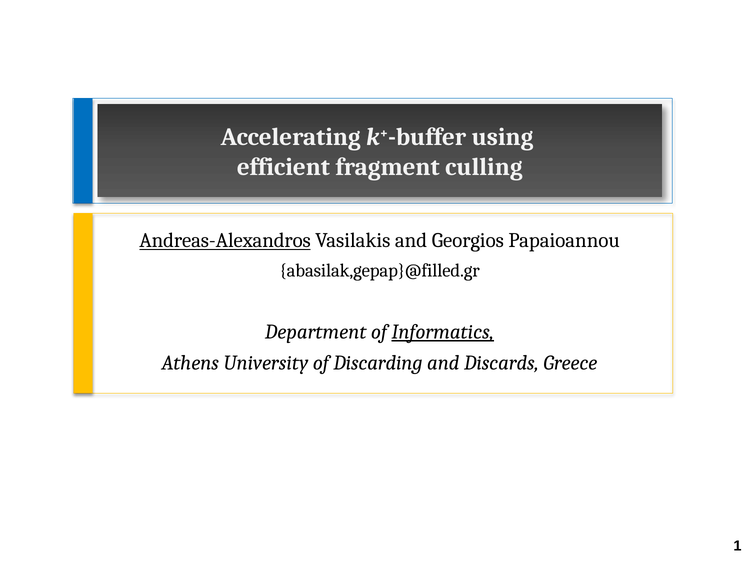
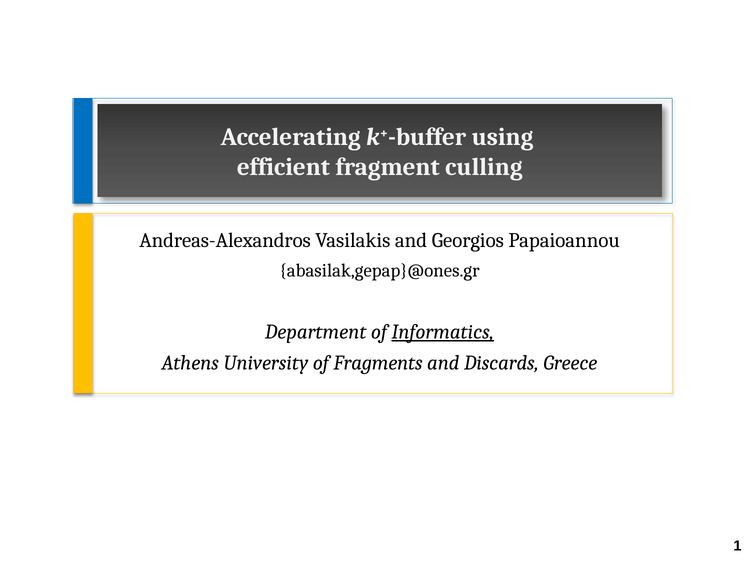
Andreas-Alexandros underline: present -> none (225, 240)
abasilak,gepap}@filled.gr: abasilak,gepap}@filled.gr -> abasilak,gepap}@ones.gr (380, 270)
Discarding: Discarding -> Fragments (378, 363)
